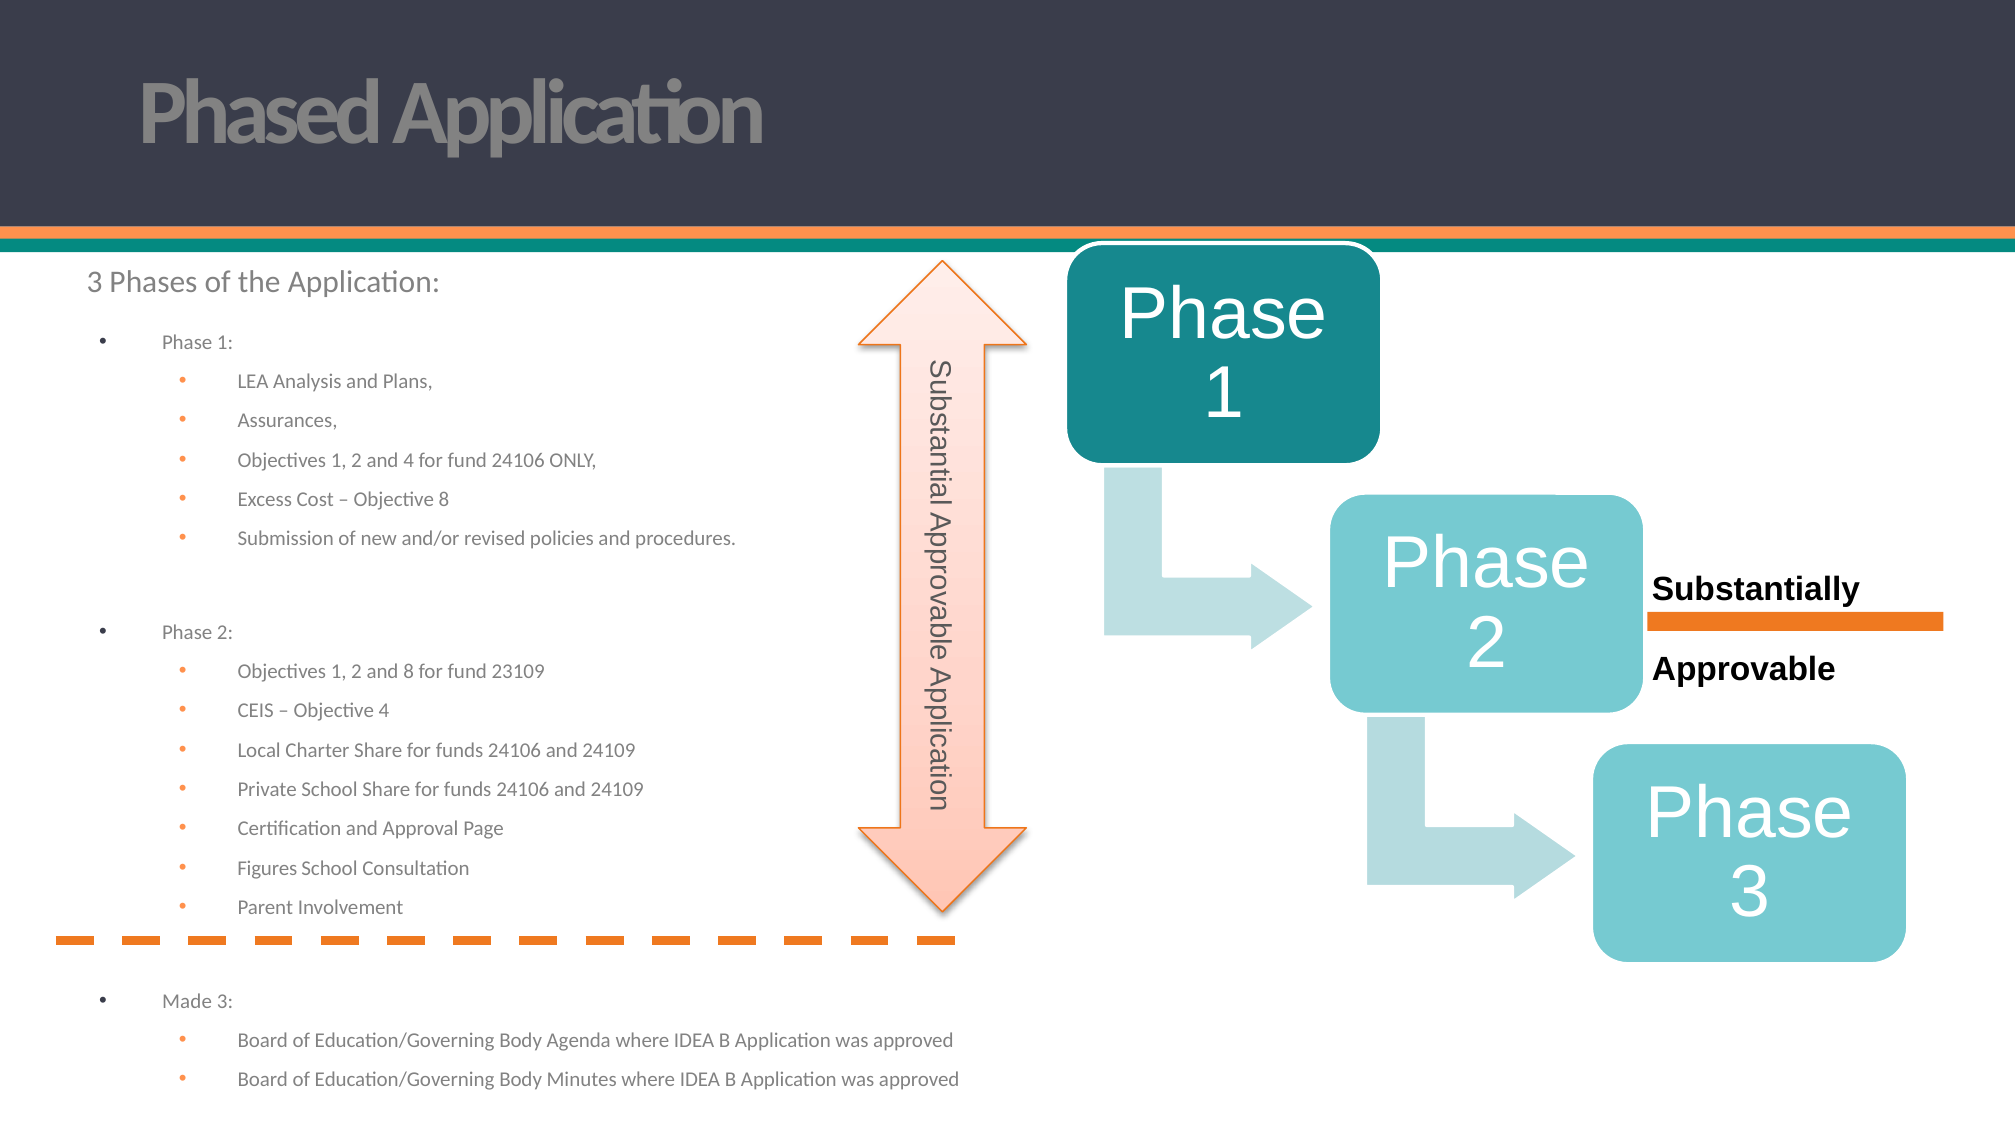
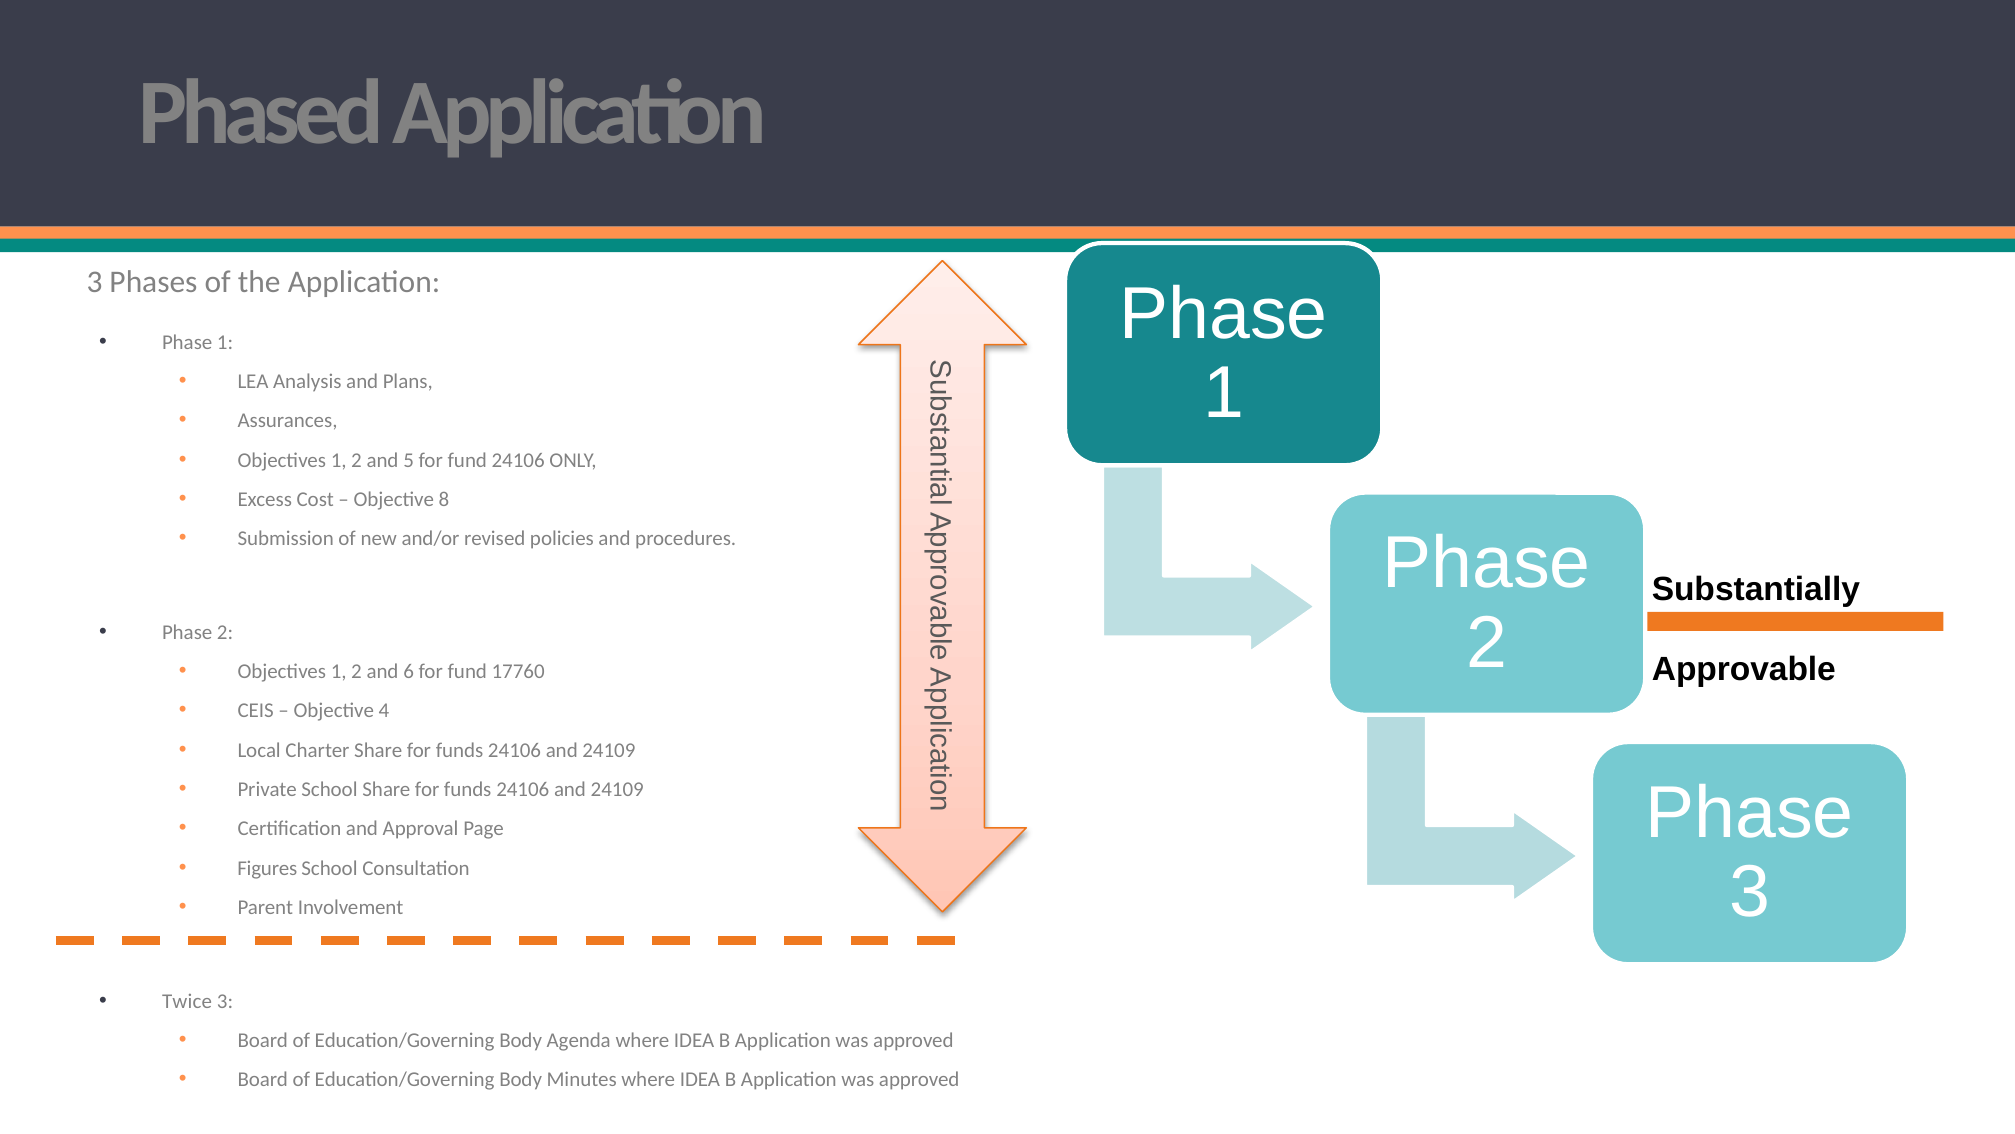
and 4: 4 -> 5 (409, 460)
and 8: 8 -> 6 (409, 671)
23109: 23109 -> 17760 (518, 671)
Made: Made -> Twice (187, 1001)
